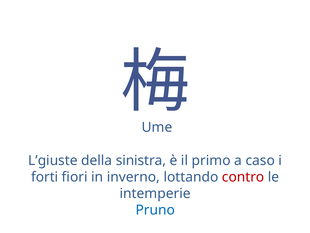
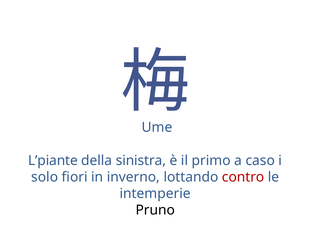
L’giuste: L’giuste -> L’piante (53, 160)
forti: forti -> solo (45, 177)
Pruno colour: blue -> black (155, 210)
